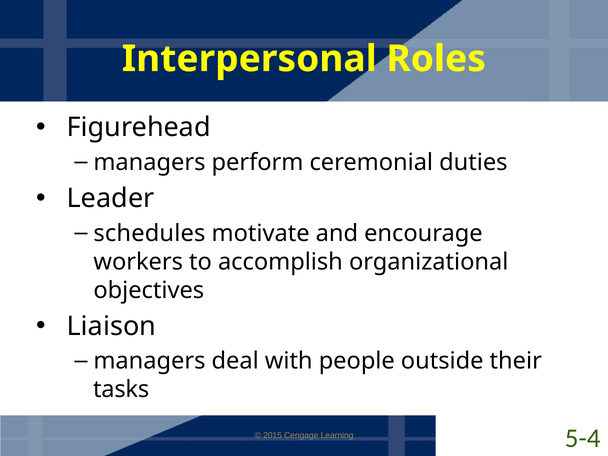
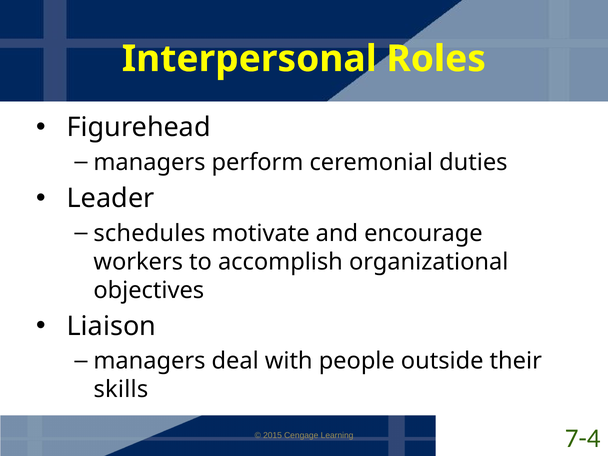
tasks: tasks -> skills (121, 390)
5-4: 5-4 -> 7-4 (583, 438)
